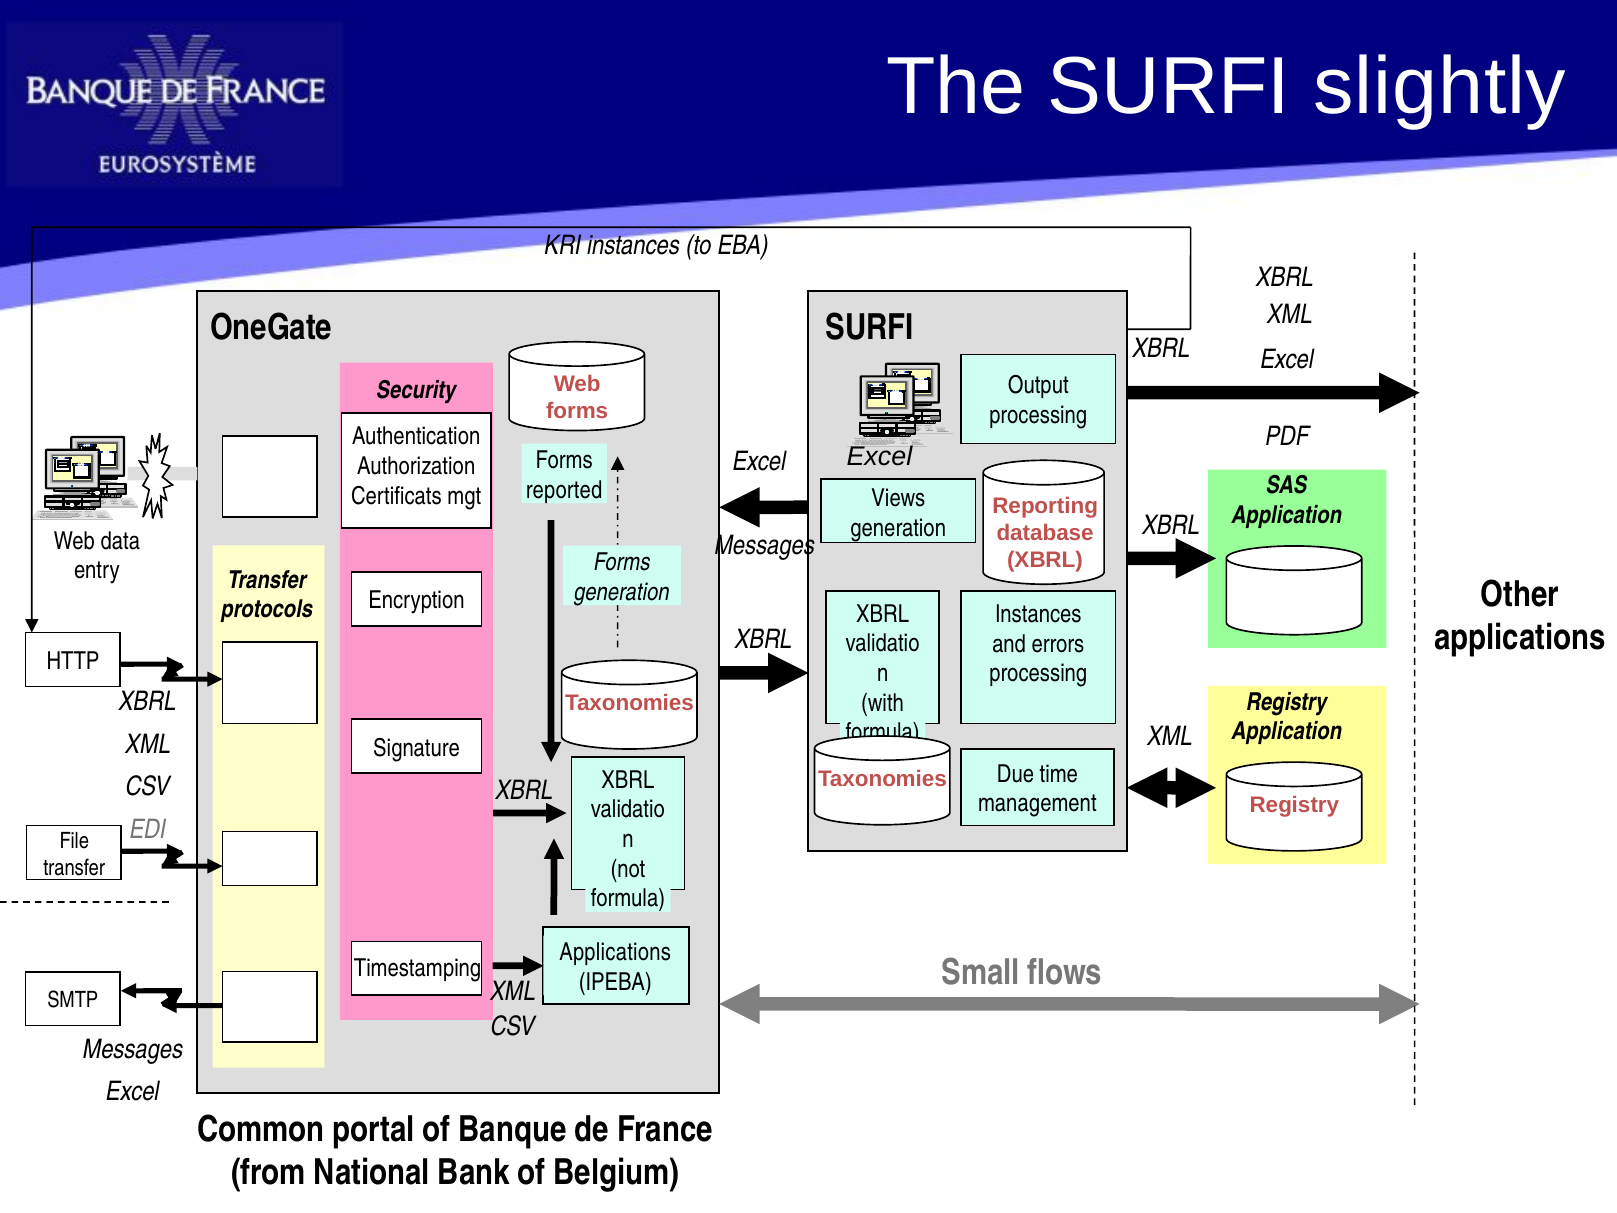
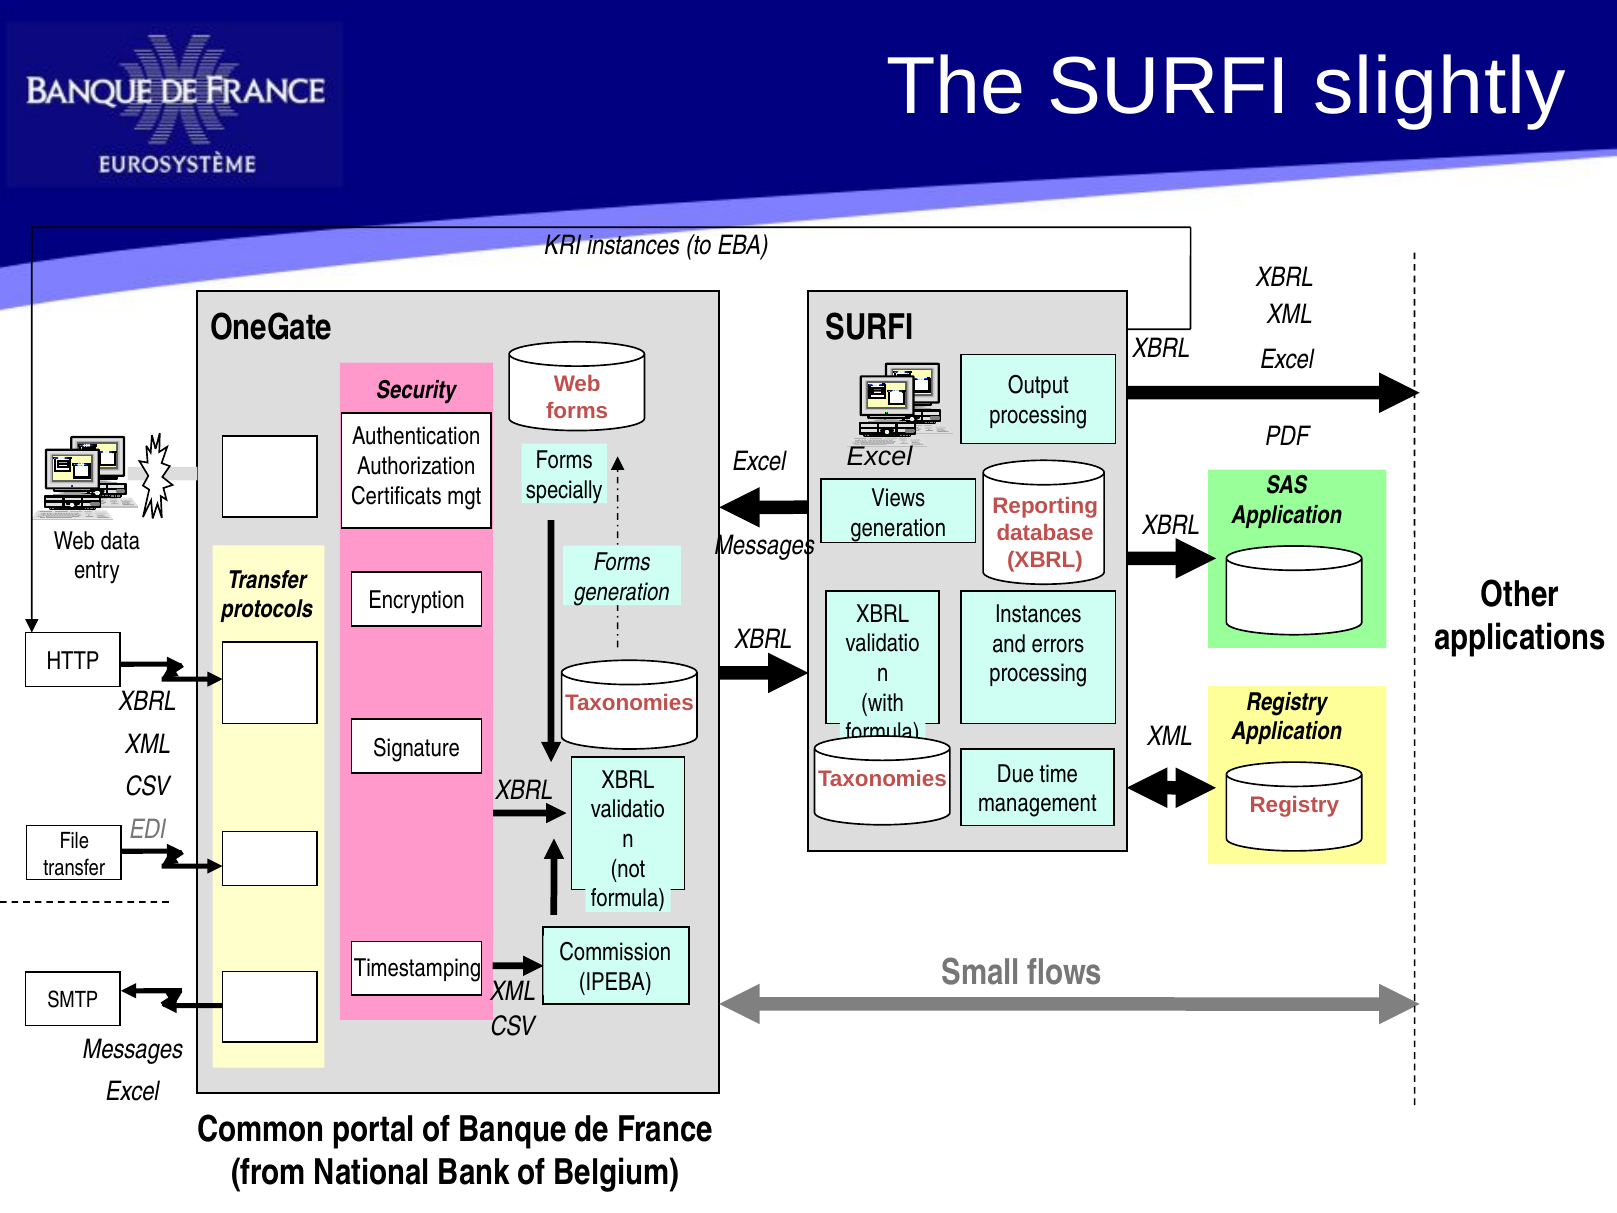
reported: reported -> specially (564, 490)
Applications: Applications -> Commission (615, 952)
